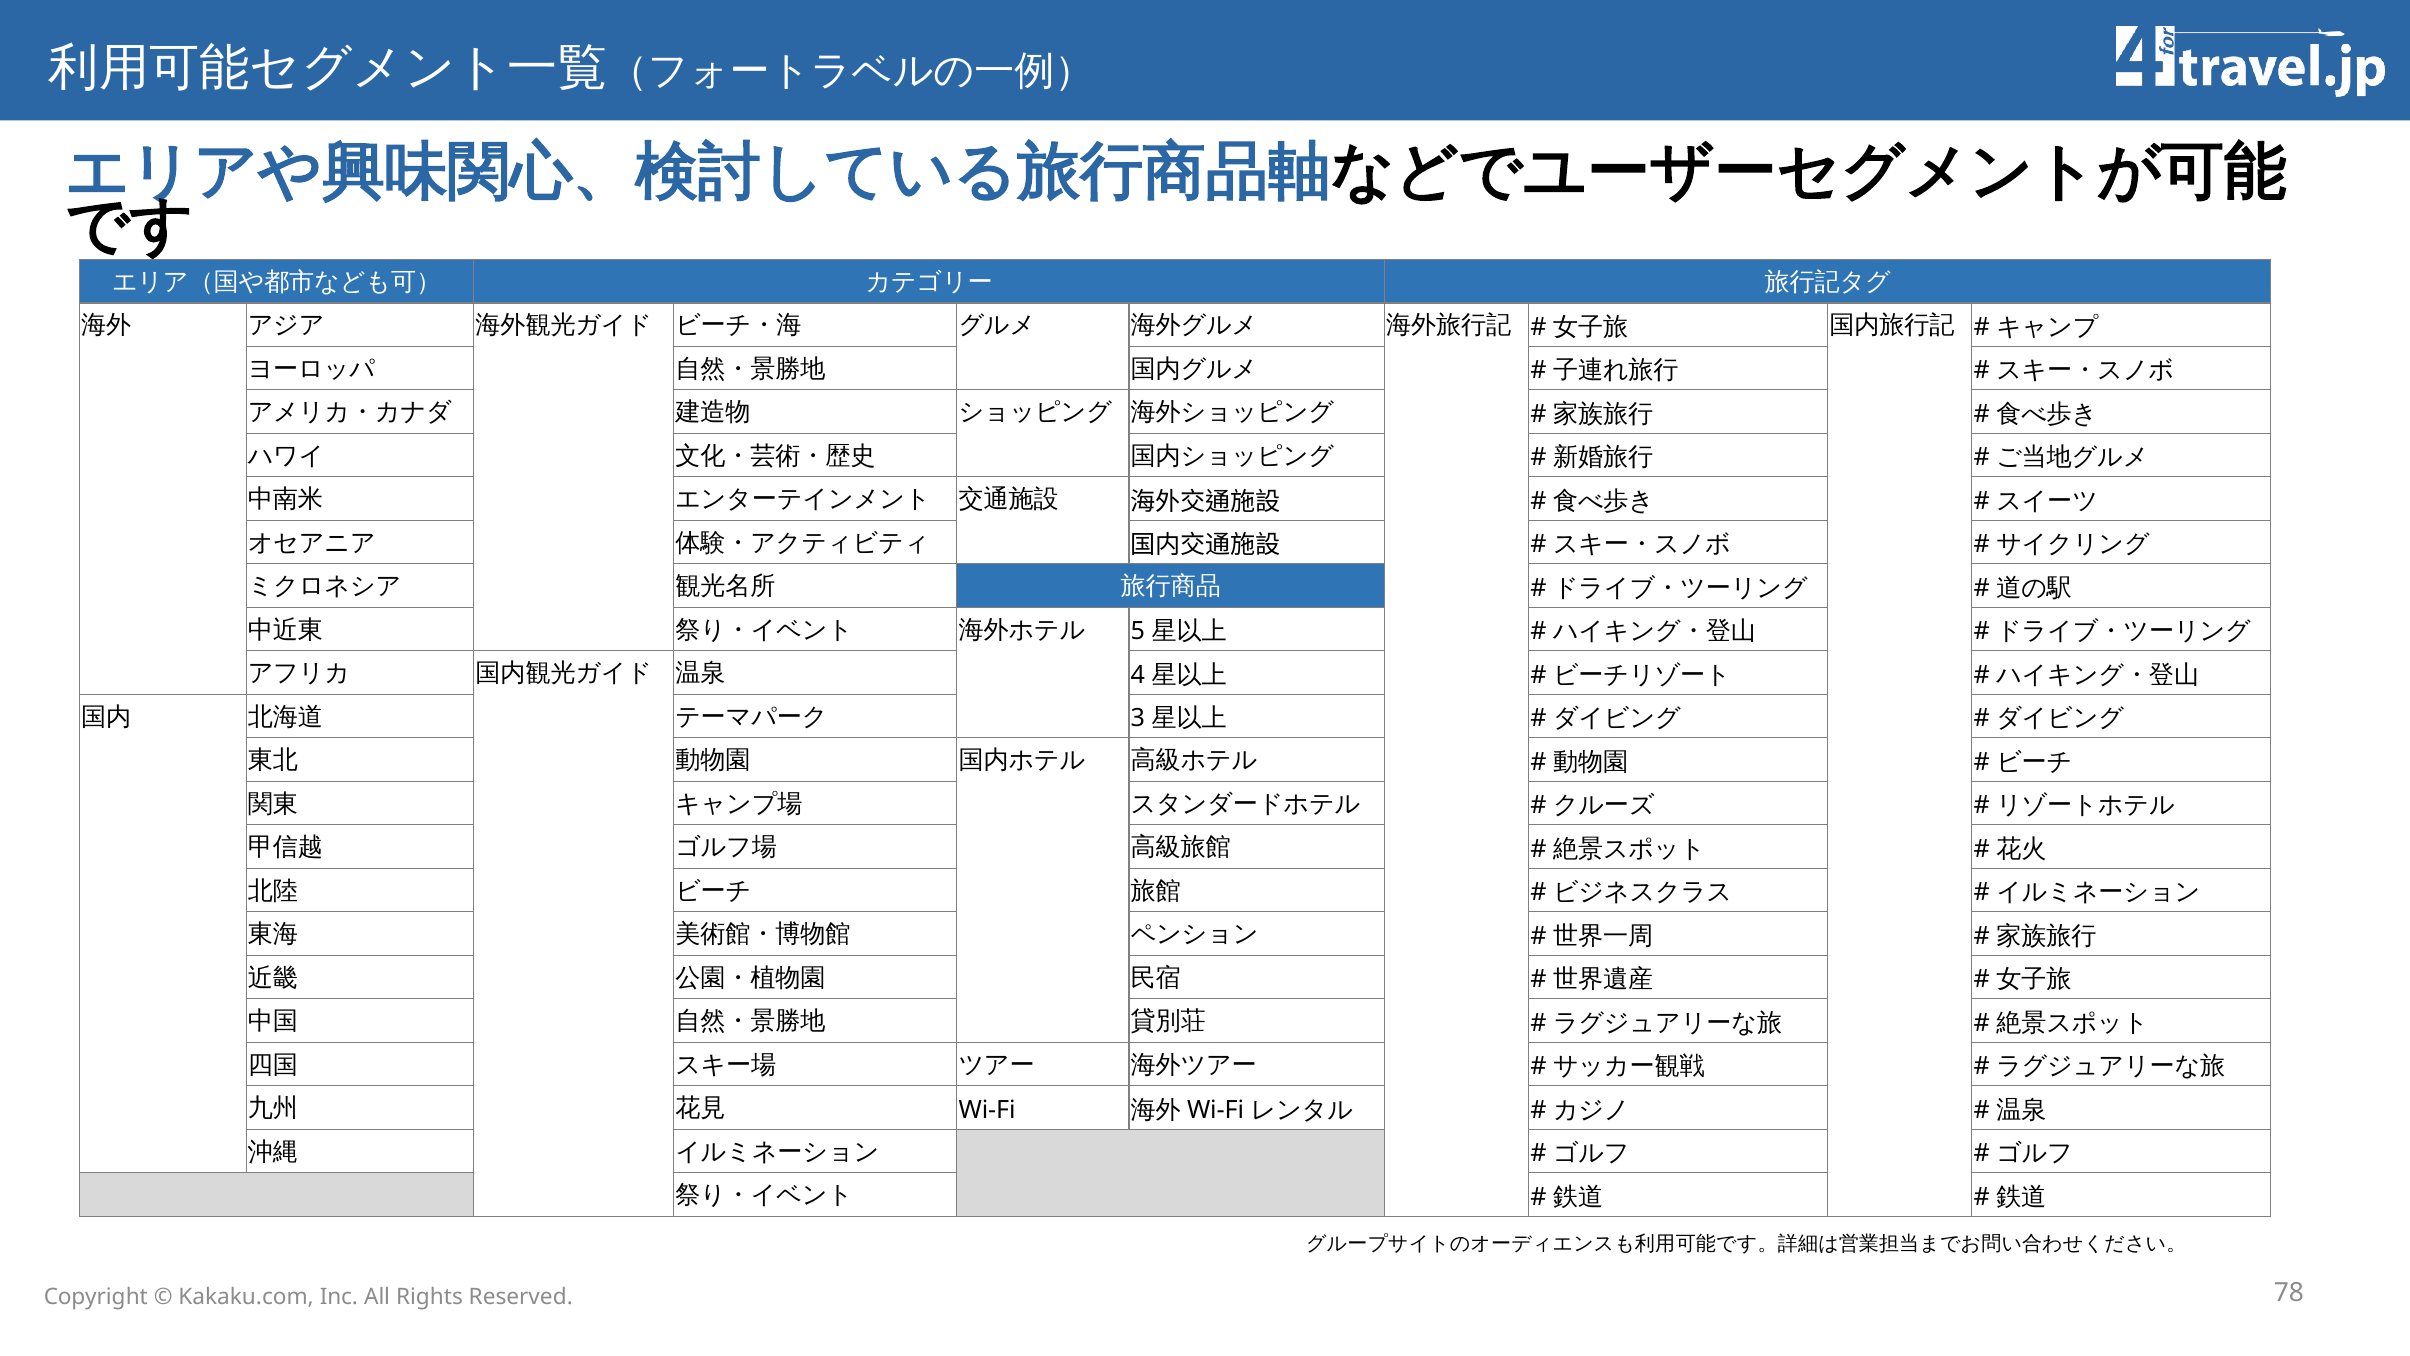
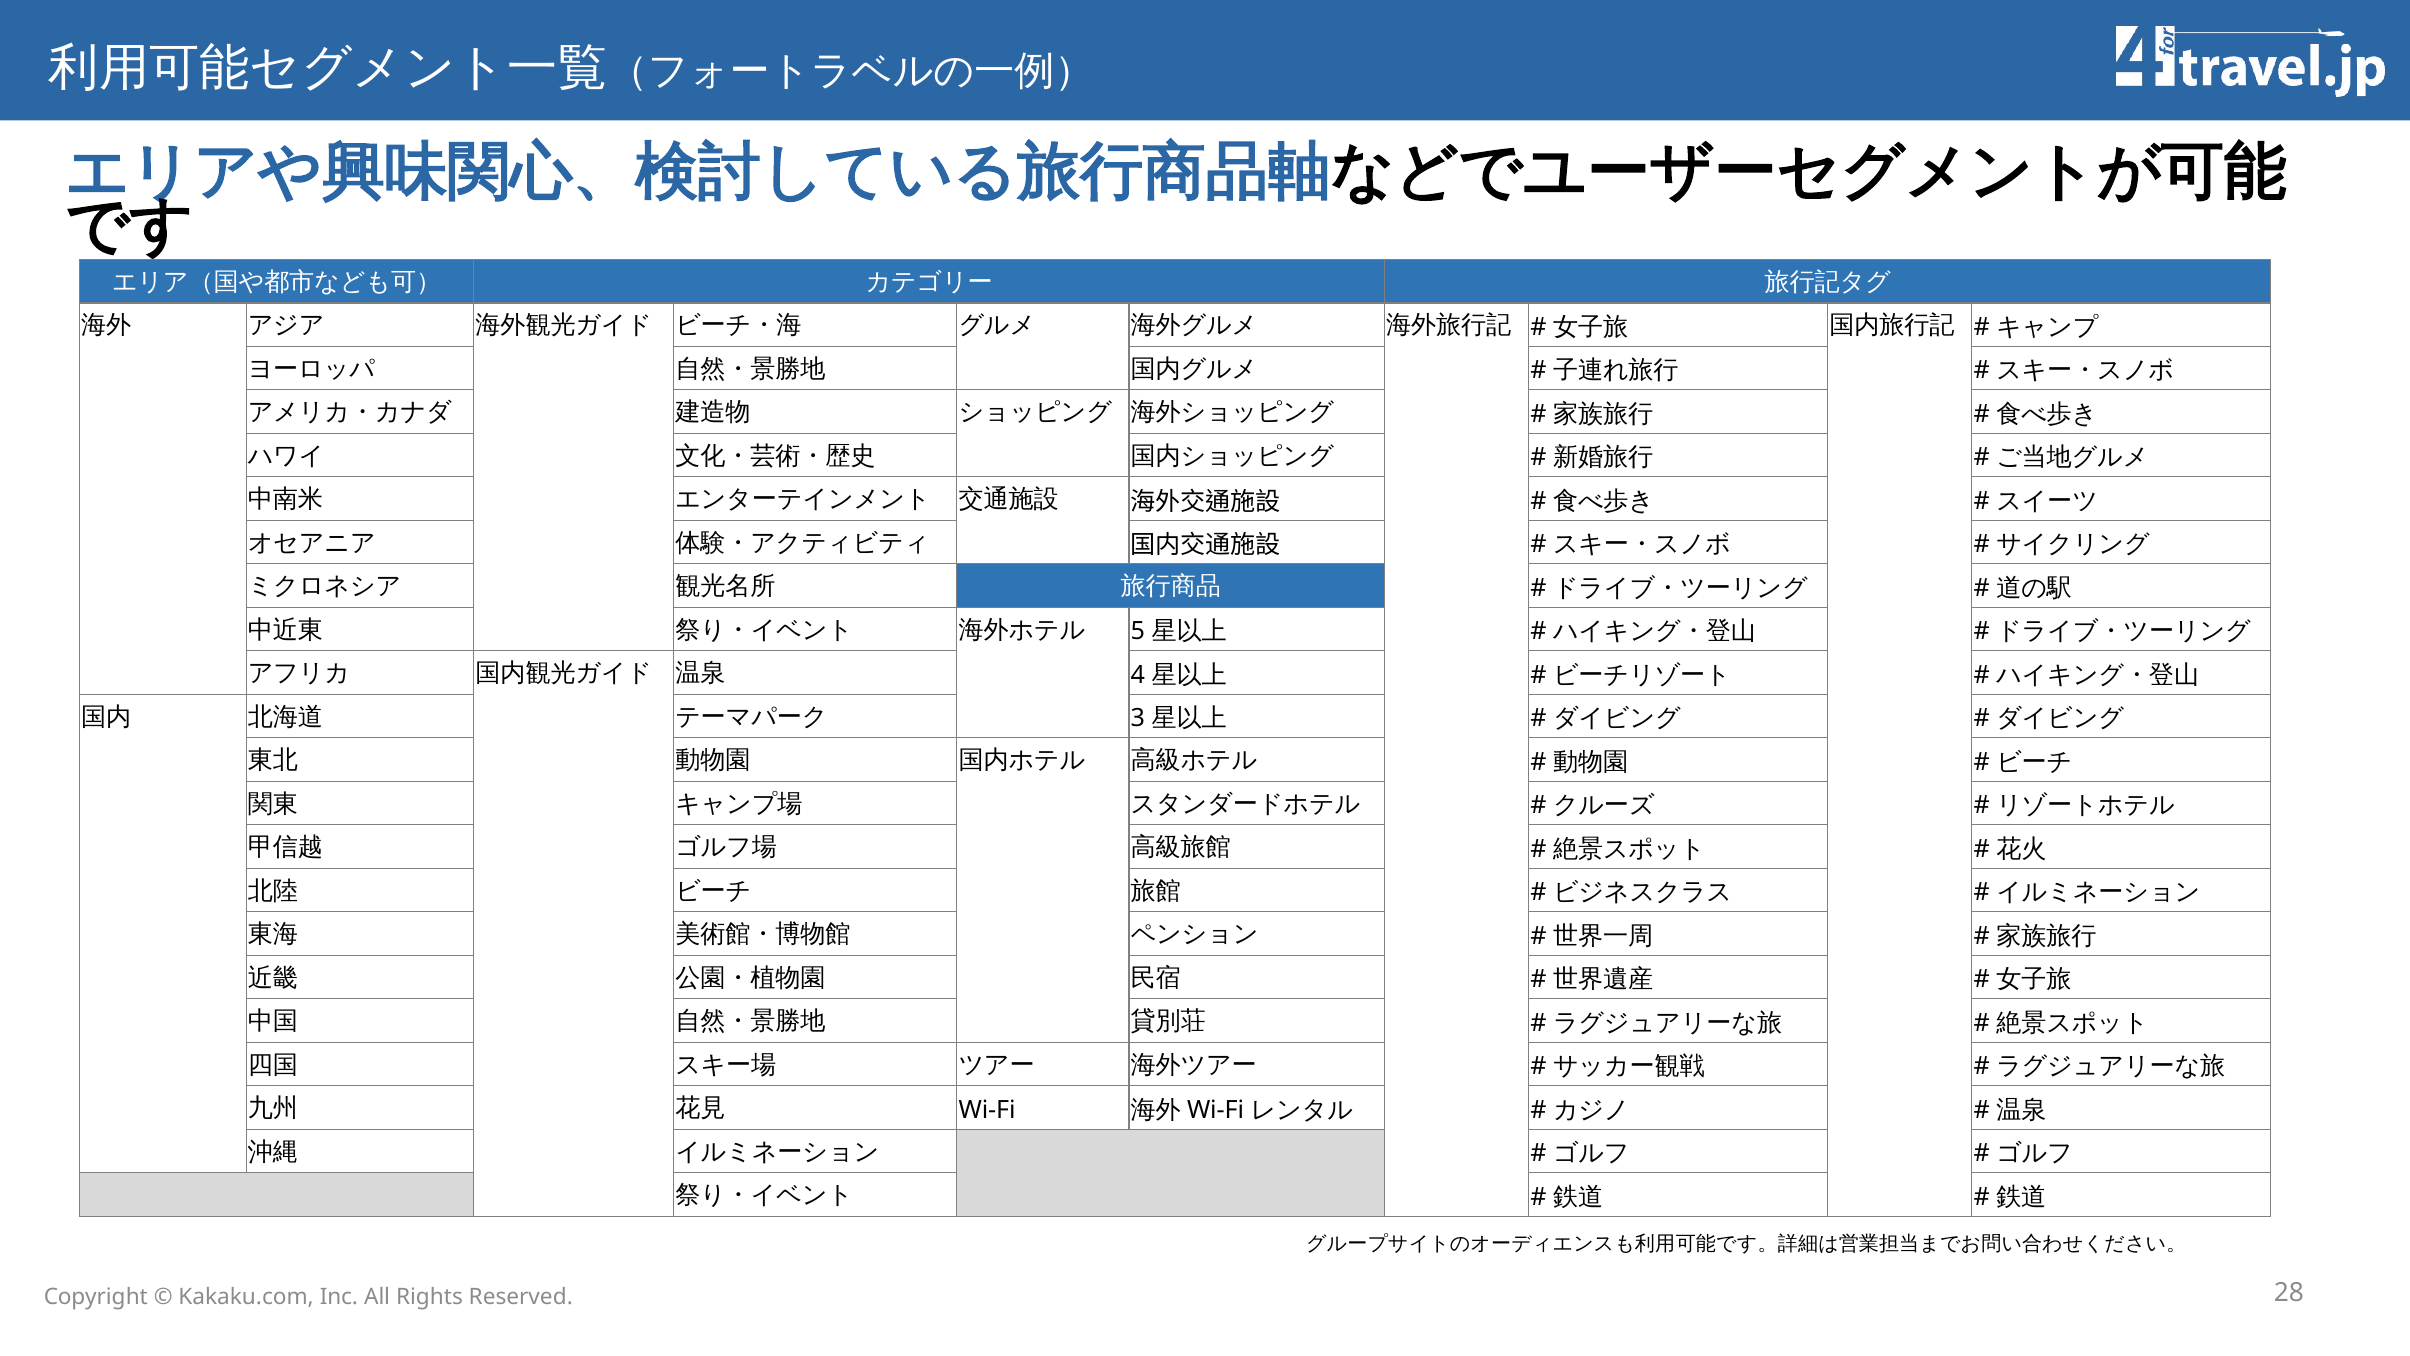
78: 78 -> 28 (2289, 1292)
